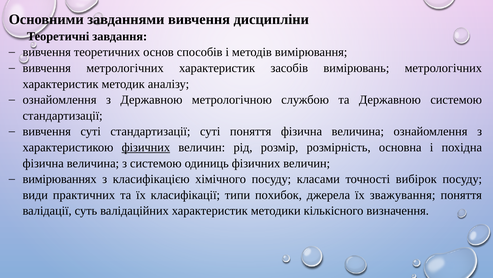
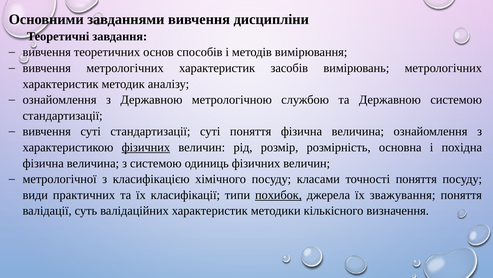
вимірюваннях: вимірюваннях -> метрологічної (60, 179)
точності вибірок: вибірок -> поняття (416, 179)
похибок underline: none -> present (278, 195)
